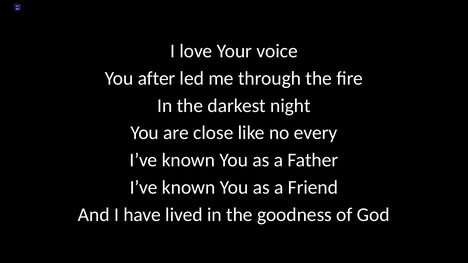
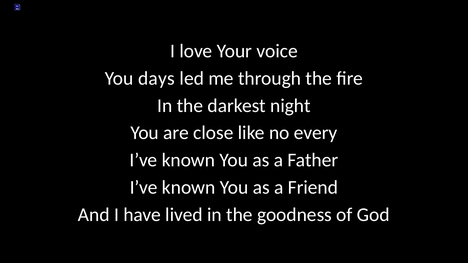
after: after -> days (156, 78)
